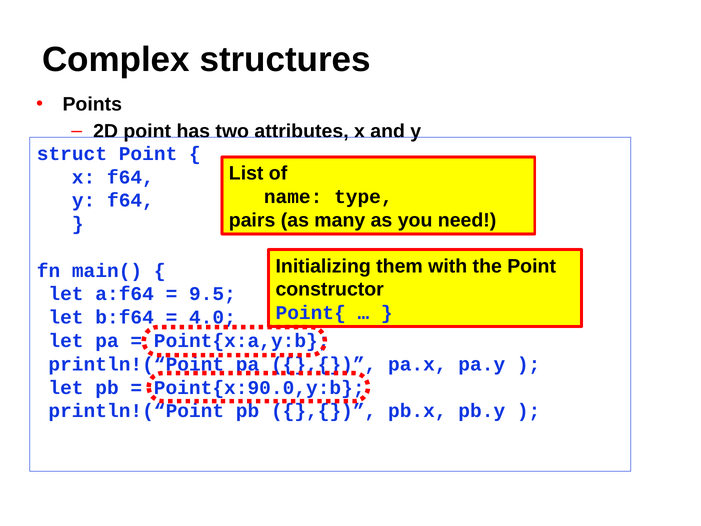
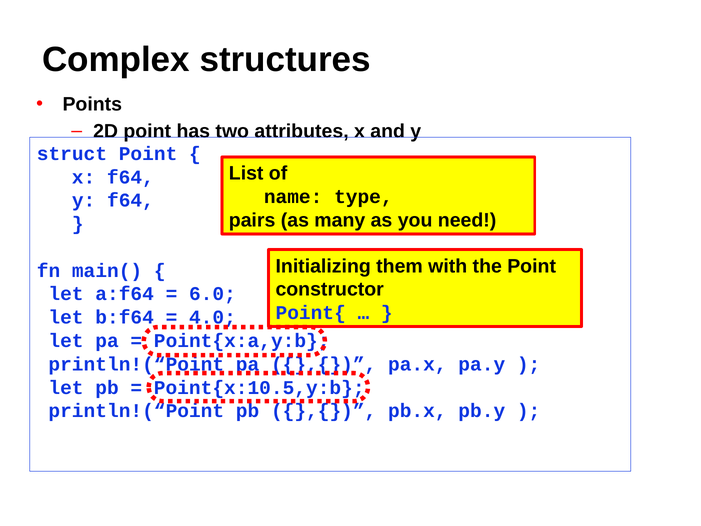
9.5: 9.5 -> 6.0 (212, 294)
Point{x:90.0,y:b: Point{x:90.0,y:b -> Point{x:10.5,y:b (259, 387)
